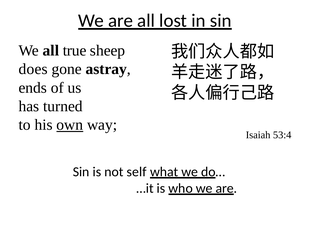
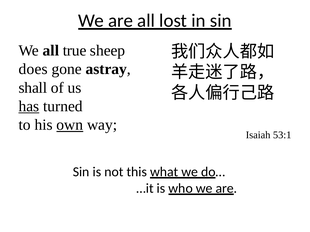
ends: ends -> shall (33, 88)
has underline: none -> present (29, 106)
53:4: 53:4 -> 53:1 (282, 135)
self: self -> this (137, 172)
